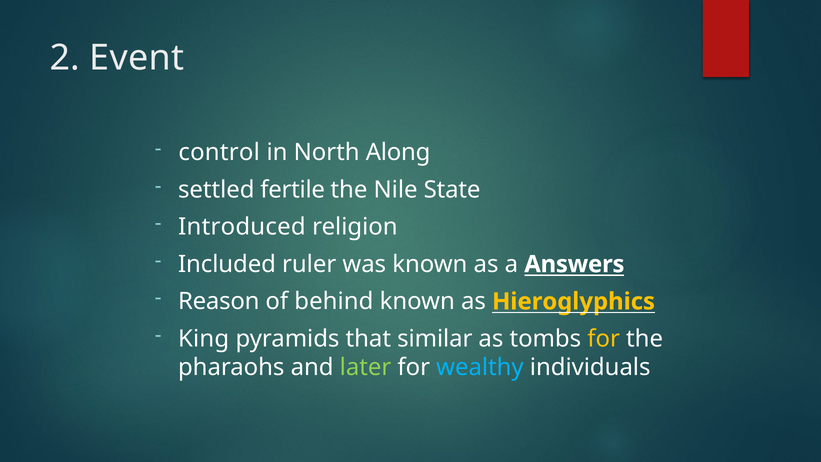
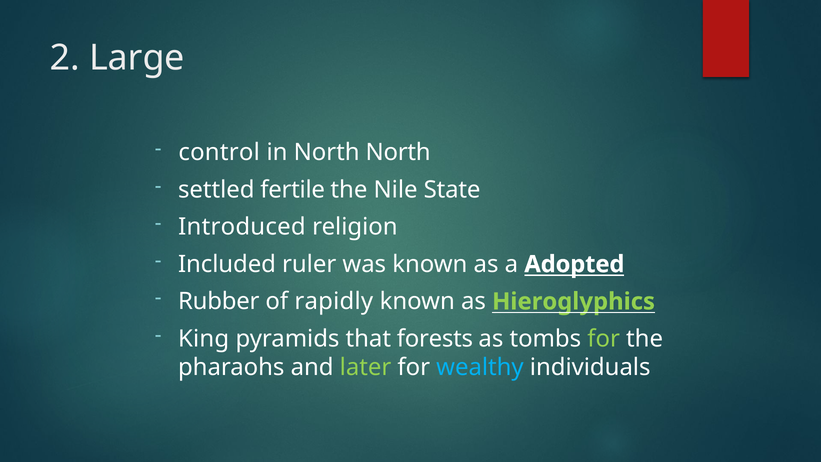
Event: Event -> Large (137, 58)
North Along: Along -> North (398, 152)
Answers: Answers -> Adopted (574, 264)
Reason: Reason -> Rubber (219, 301)
behind: behind -> rapidly (334, 301)
Hieroglyphics colour: yellow -> light green (574, 301)
similar: similar -> forests (435, 339)
for colour: yellow -> light green (604, 339)
